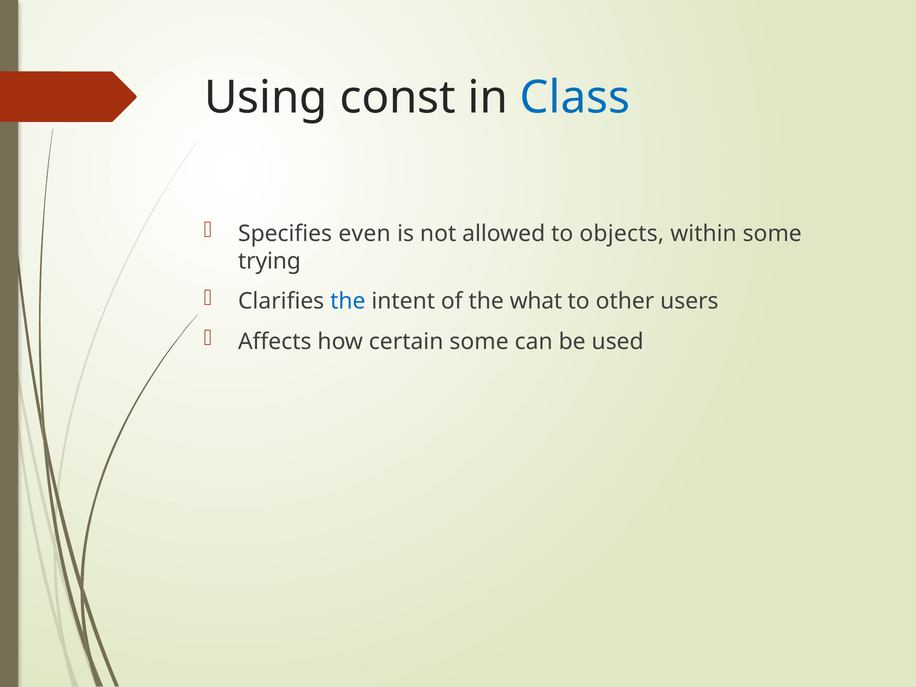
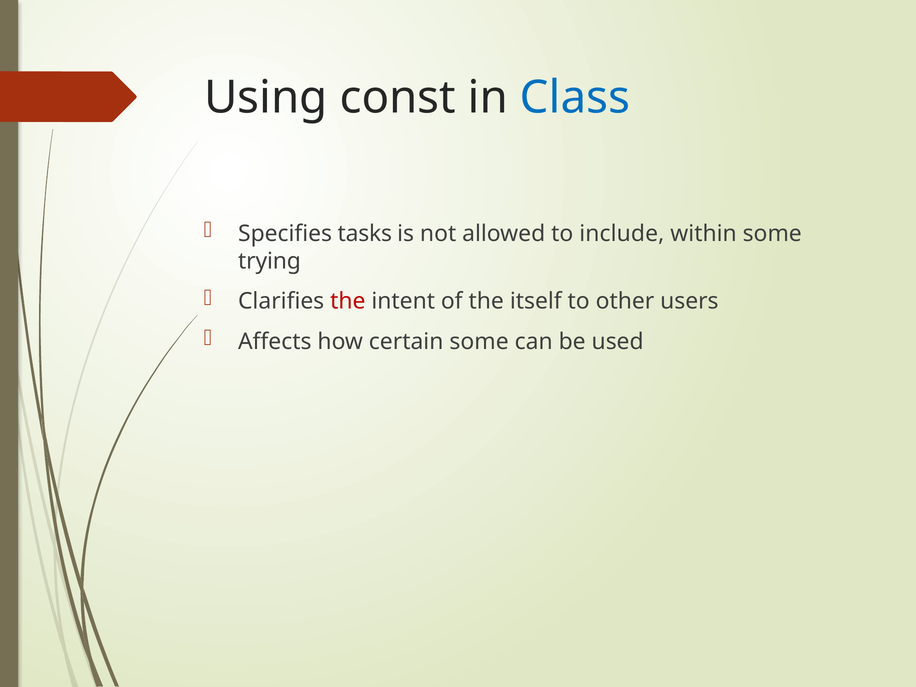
even: even -> tasks (365, 234)
objects: objects -> include (622, 234)
the colour: blue -> red (348, 301)
what: what -> itself (536, 301)
